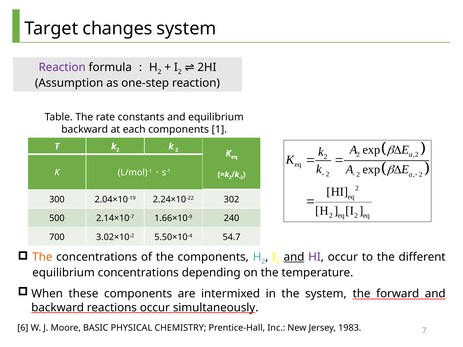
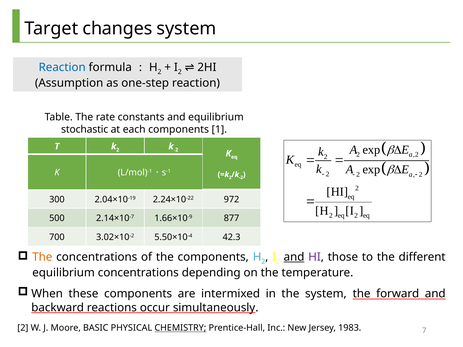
Reaction colour: purple -> blue (62, 67)
backward: backward -> stochastic (85, 130)
302: 302 -> 972 (232, 200)
240: 240 -> 877 (232, 218)
54.7: 54.7 -> 42.3 (232, 237)
HI occur: occur -> those (343, 257)
6: 6 -> 2 (23, 328)
CHEMISTRY underline: none -> present (180, 328)
